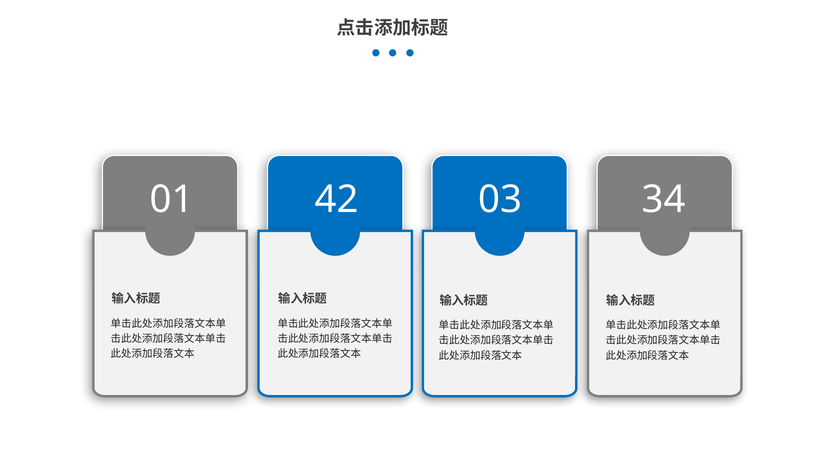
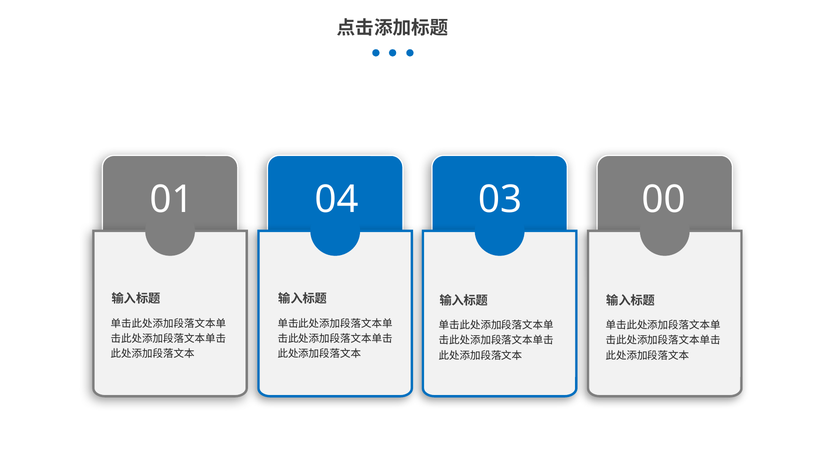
42: 42 -> 04 (337, 199)
34: 34 -> 00 (664, 199)
